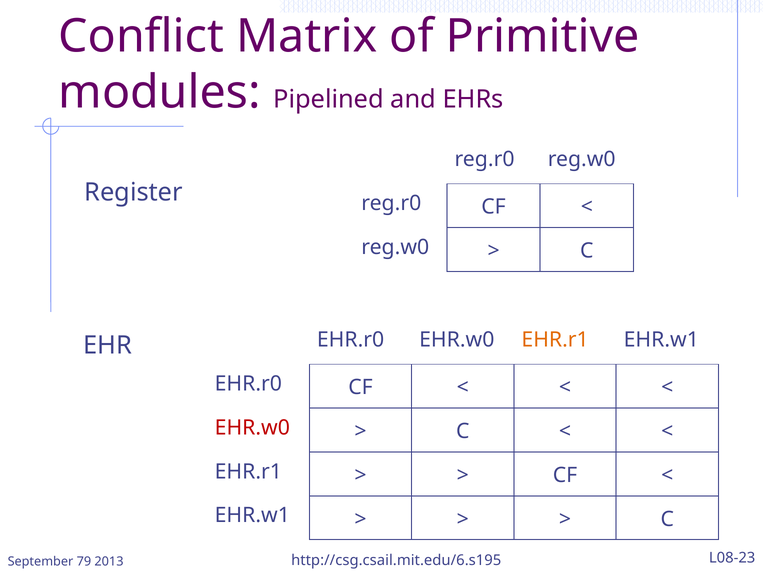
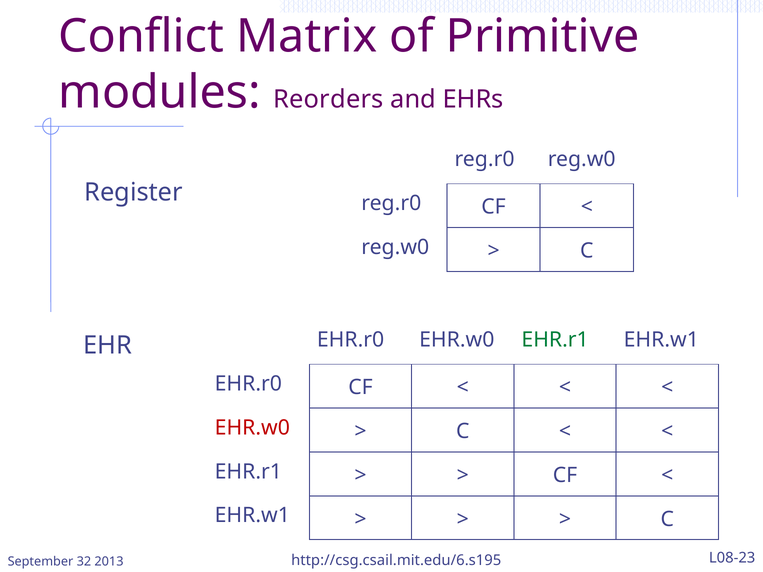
Pipelined: Pipelined -> Reorders (328, 99)
EHR.r1 colour: orange -> green (555, 340)
79: 79 -> 32 (84, 562)
